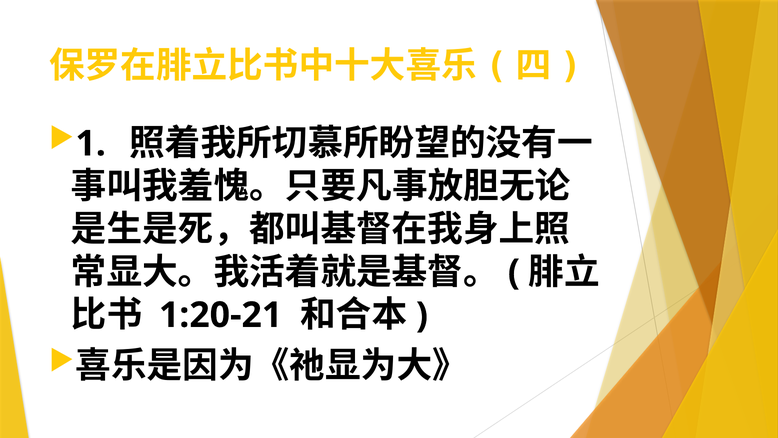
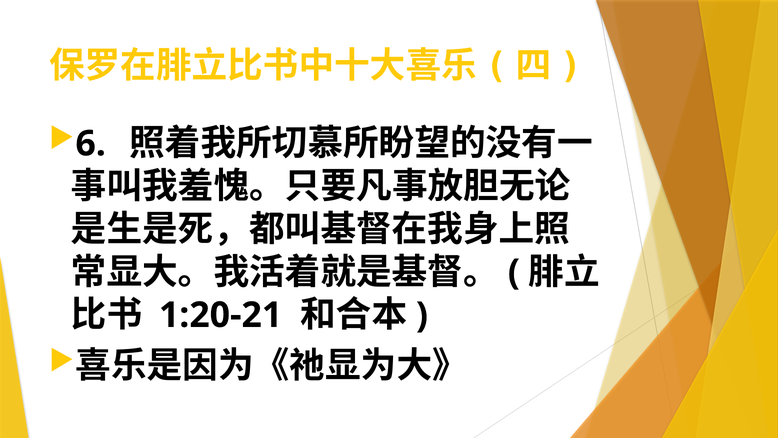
1: 1 -> 6 (91, 144)
